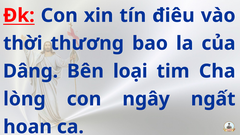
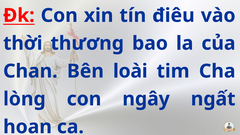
Dâng: Dâng -> Chan (30, 71)
loại: loại -> loài (130, 71)
